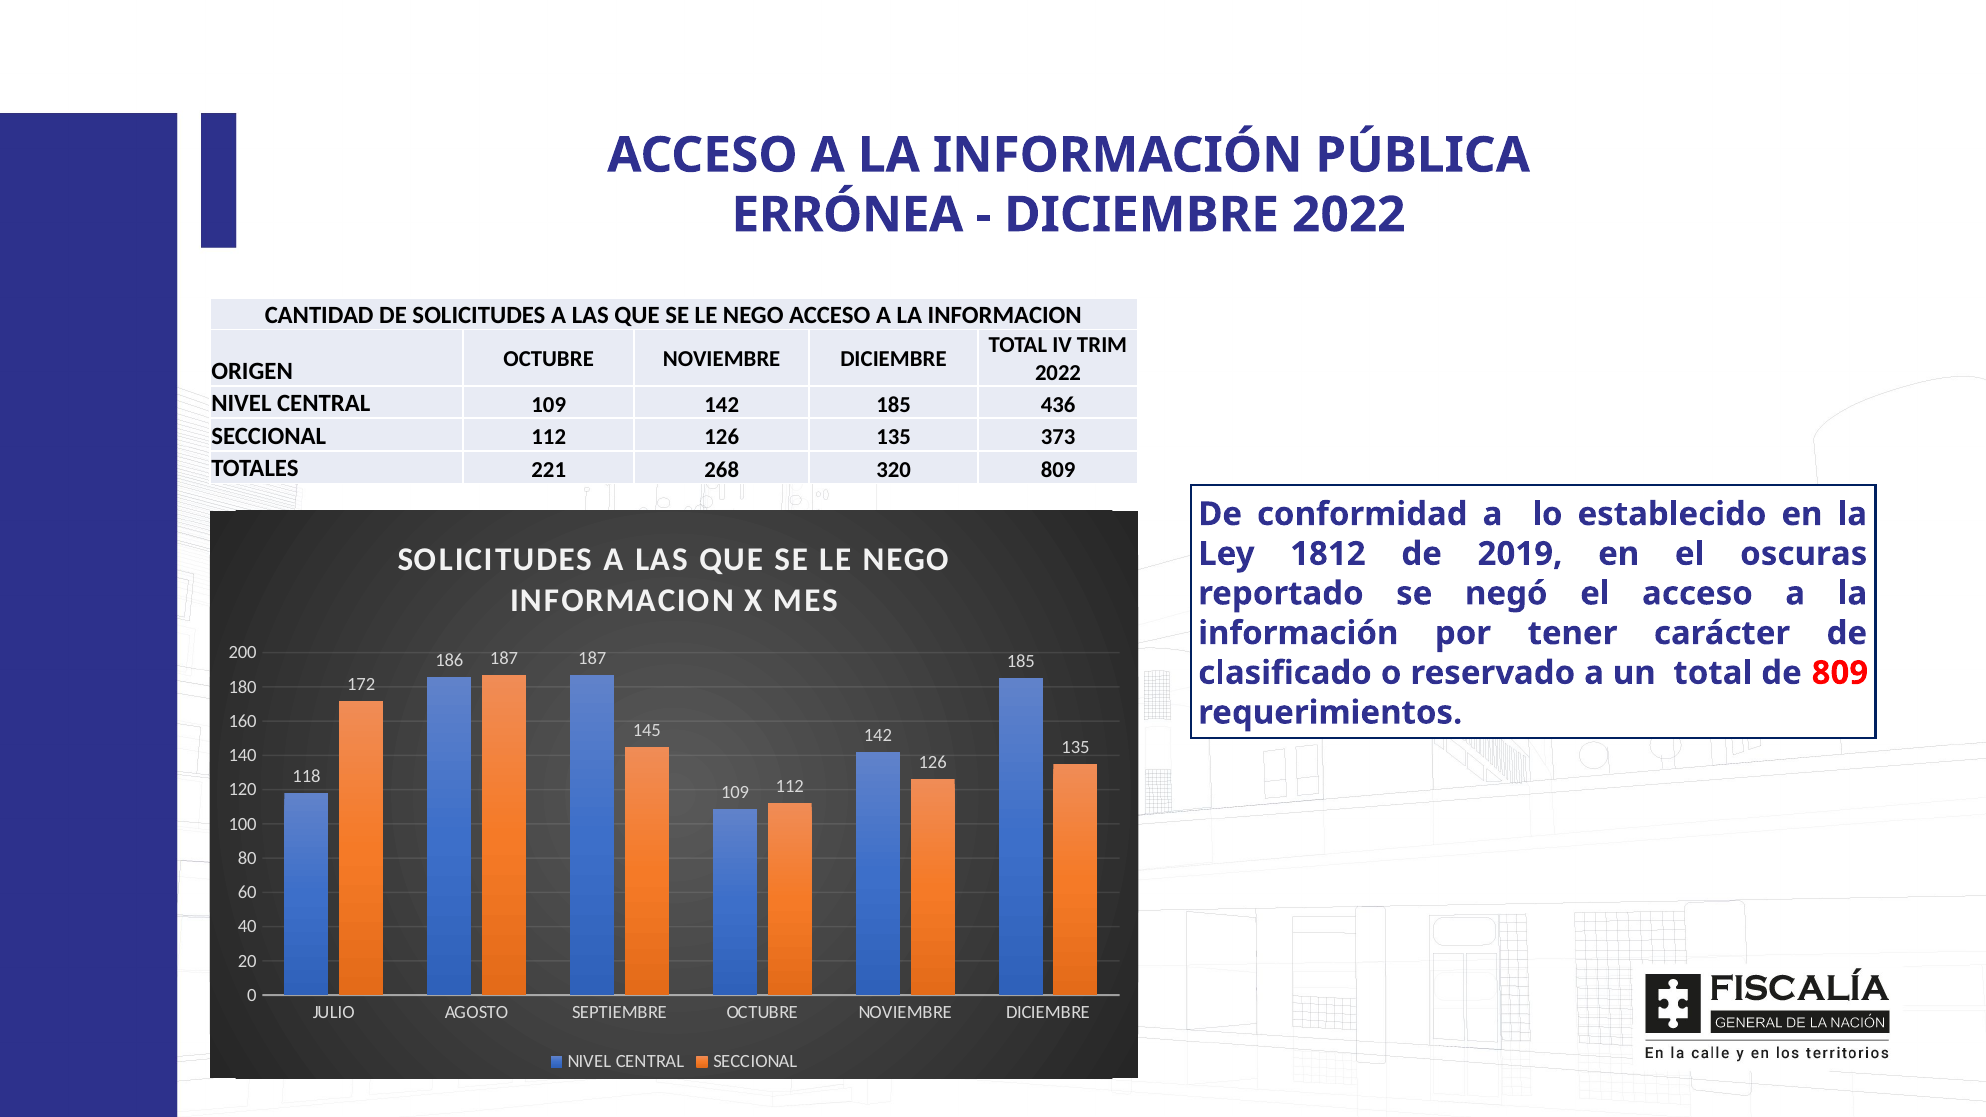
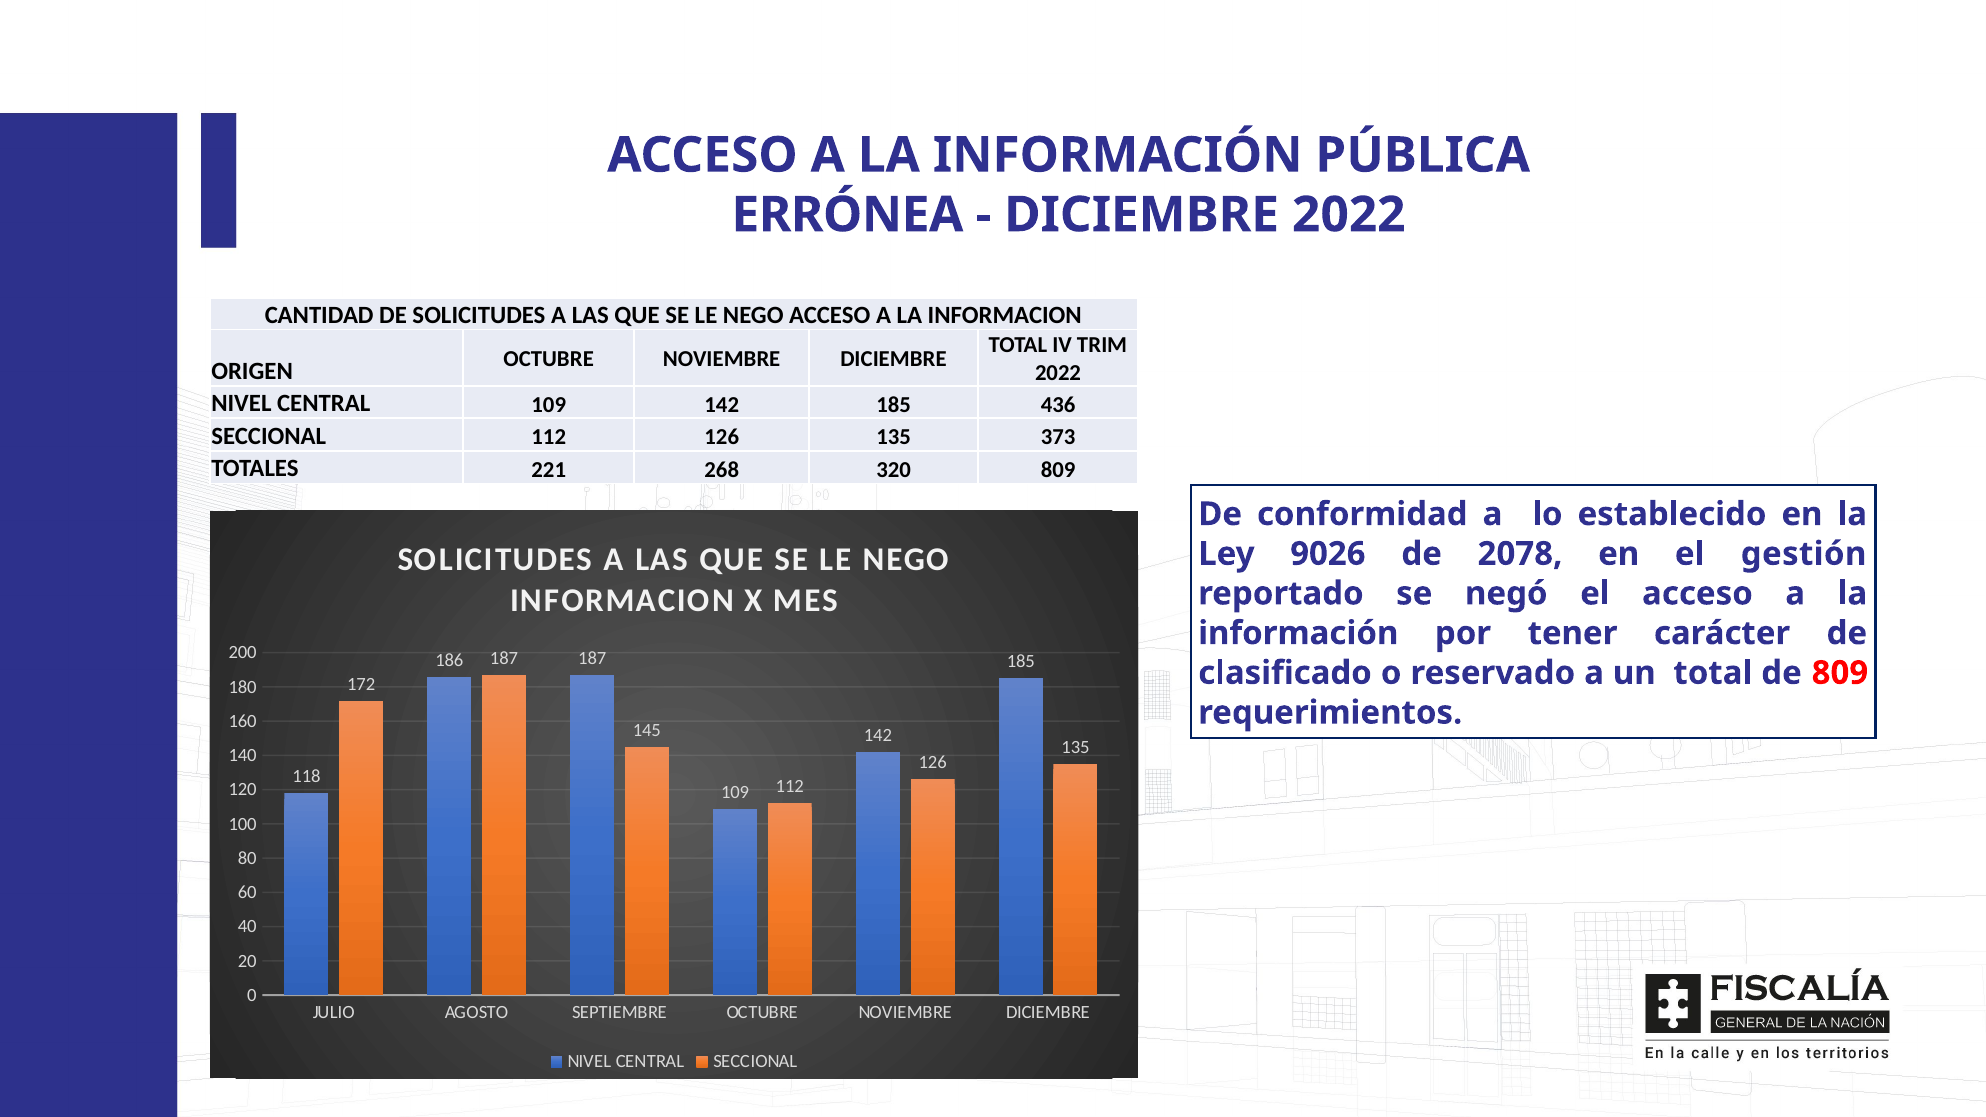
1812: 1812 -> 9026 (1328, 554)
2019: 2019 -> 2078 (1520, 554)
oscuras: oscuras -> gestión (1804, 554)
